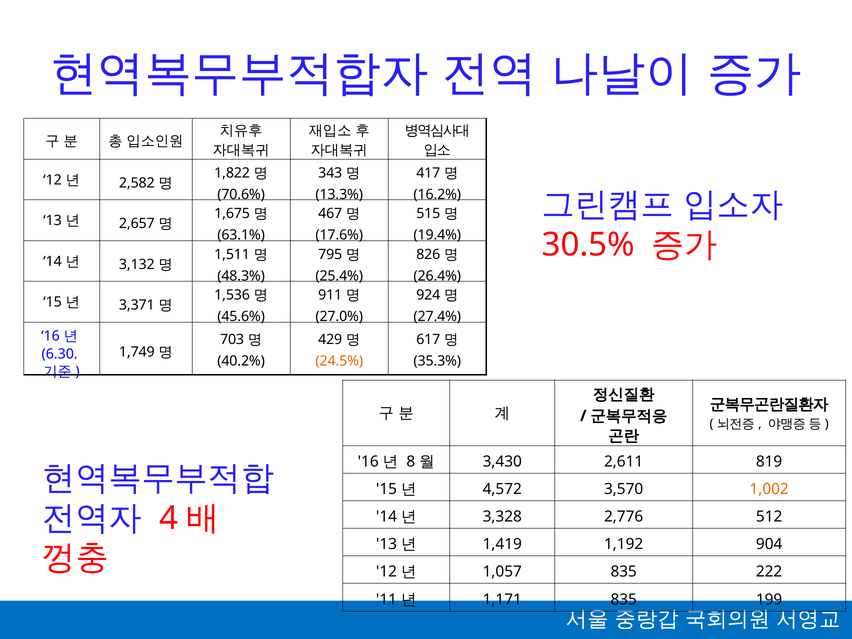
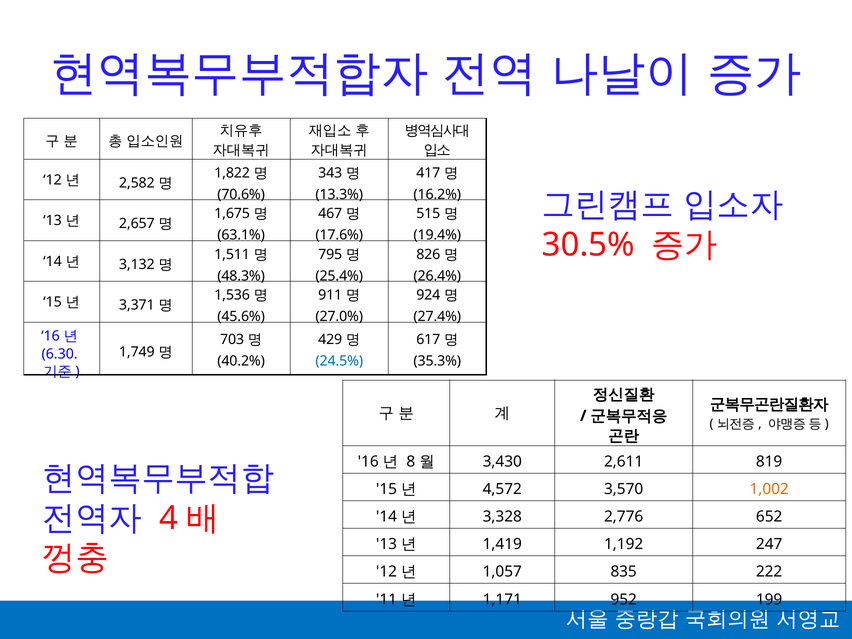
24.5% colour: orange -> blue (339, 361)
512: 512 -> 652 (769, 517)
904: 904 -> 247 (769, 544)
1,171 835: 835 -> 952 (624, 599)
